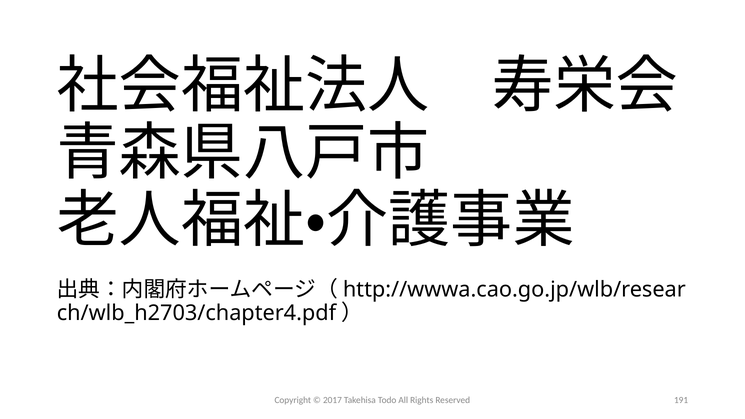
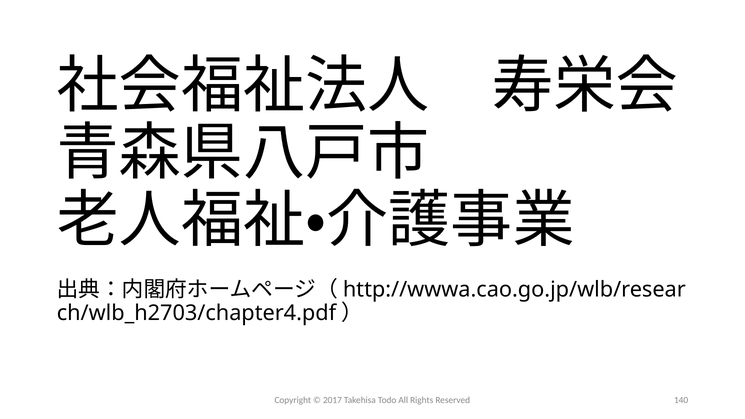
191: 191 -> 140 (681, 400)
